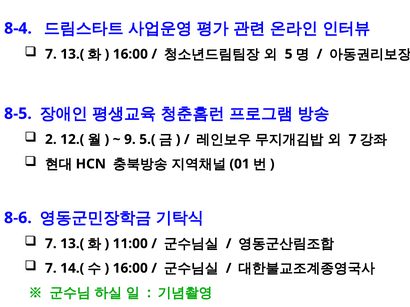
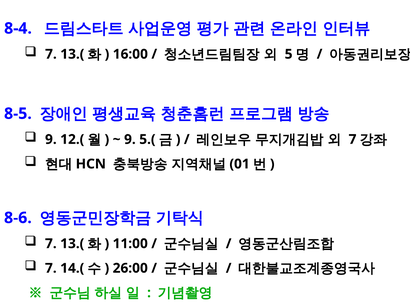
2: 2 -> 9 (51, 140)
16:00: 16:00 -> 26:00 (130, 269)
